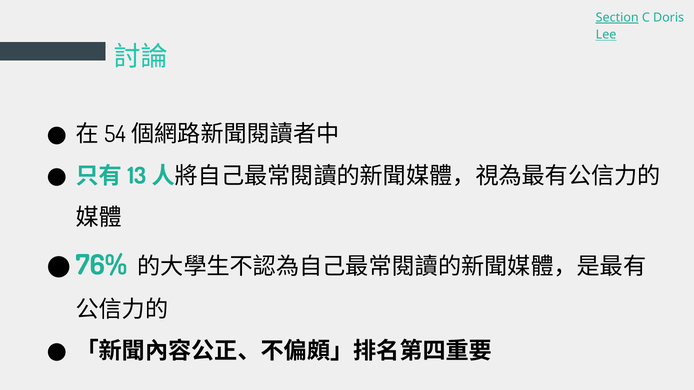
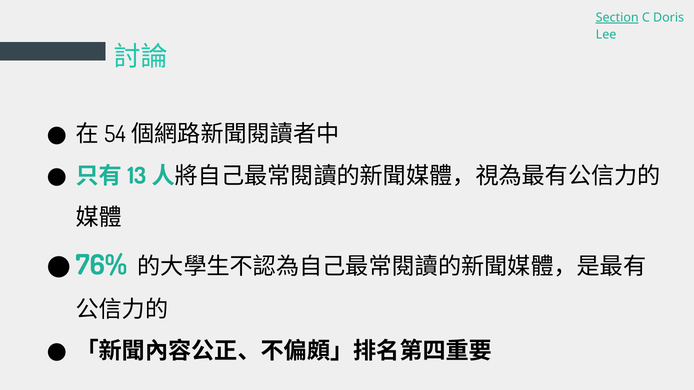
Lee underline: present -> none (606, 35)
